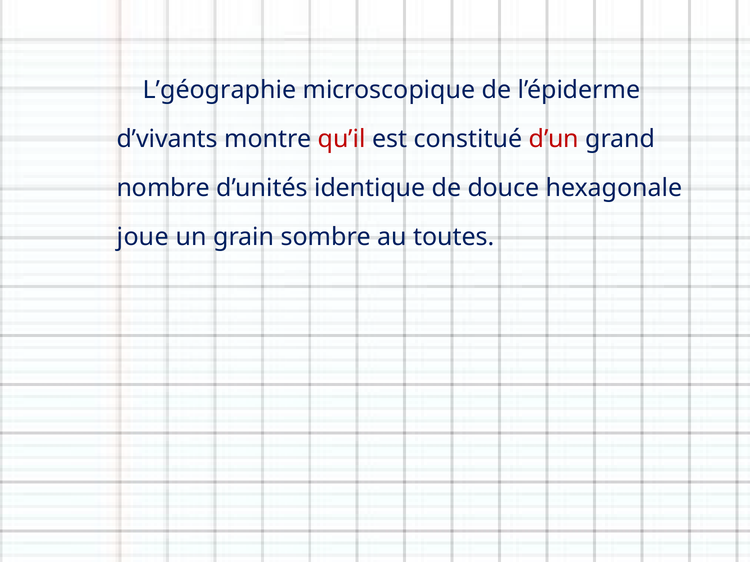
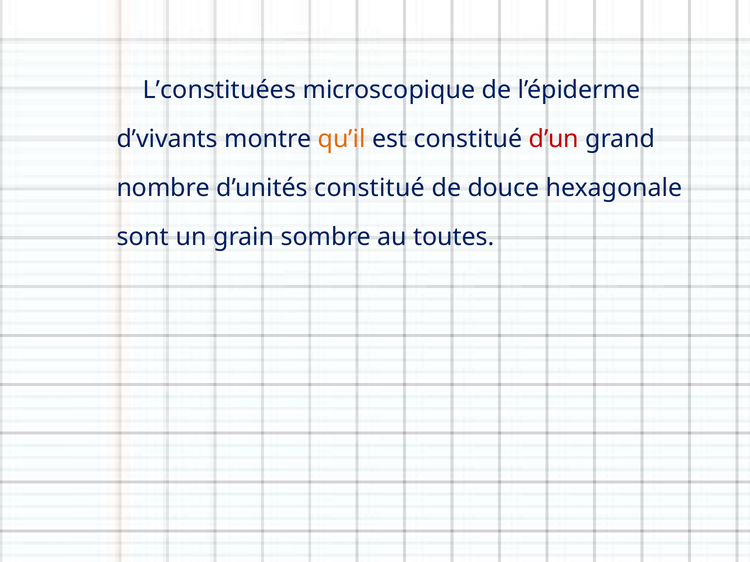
L’géographie: L’géographie -> L’constituées (219, 90)
qu’il colour: red -> orange (342, 139)
d’unités identique: identique -> constitué (370, 188)
joue: joue -> sont (143, 237)
